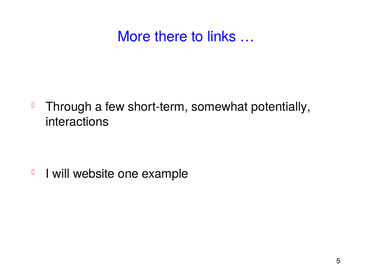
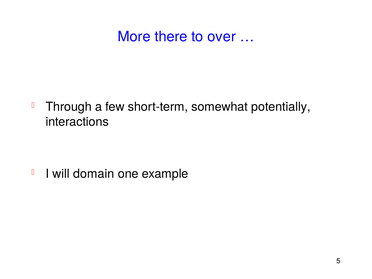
links: links -> over (222, 37)
website: website -> domain (94, 174)
